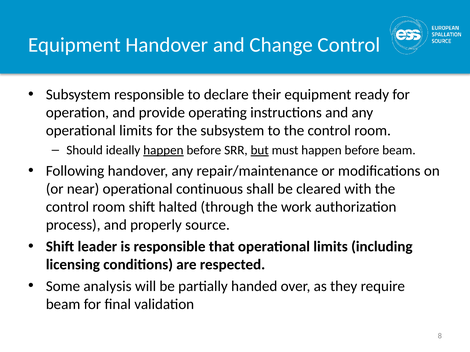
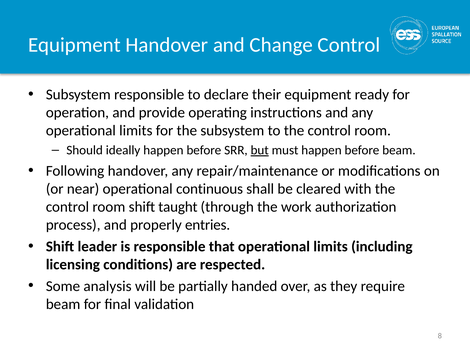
happen underline: present -> none (163, 150)
halted: halted -> taught (178, 207)
source: source -> entries (208, 225)
